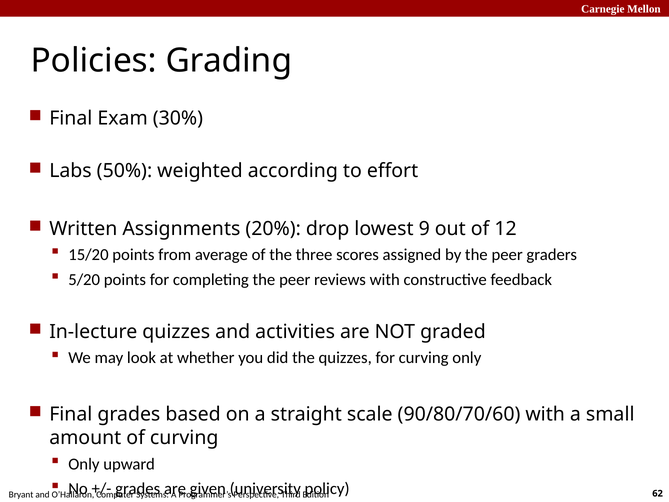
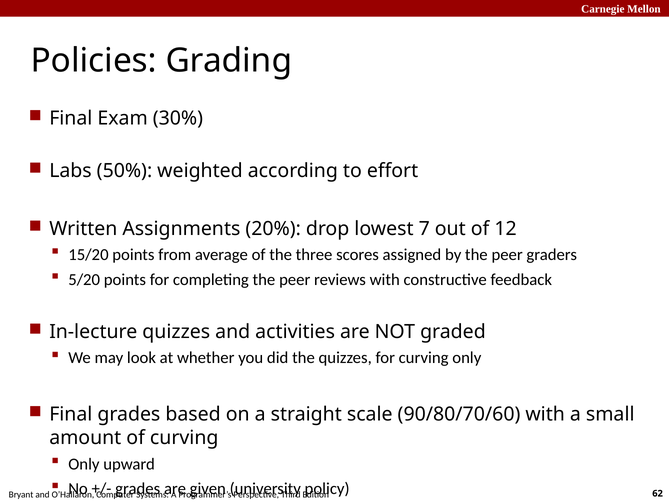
9: 9 -> 7 (424, 228)
